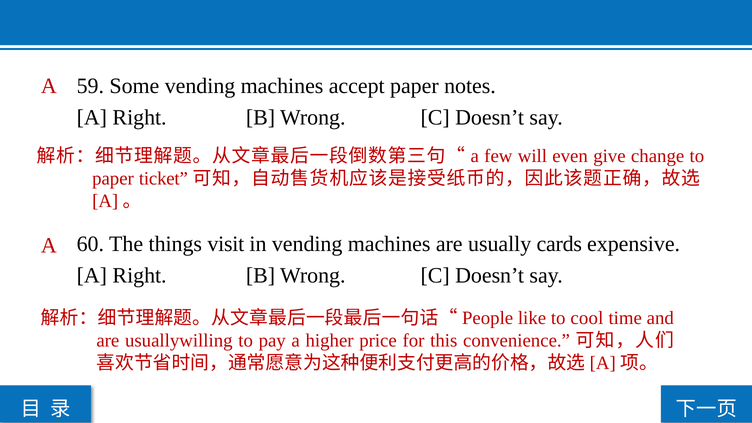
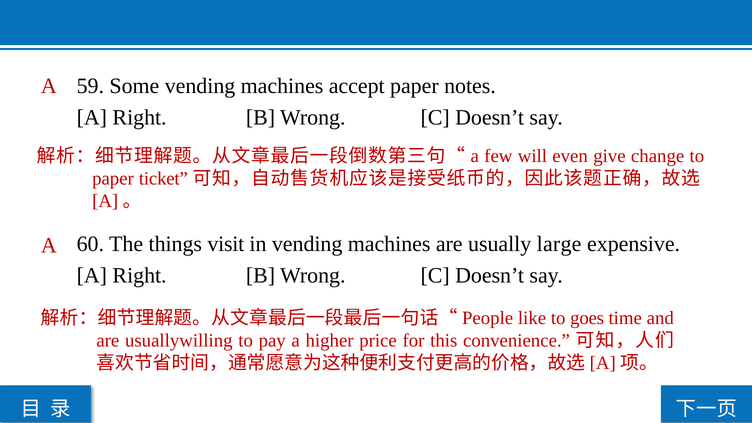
cards: cards -> large (559, 244)
cool: cool -> goes (587, 318)
